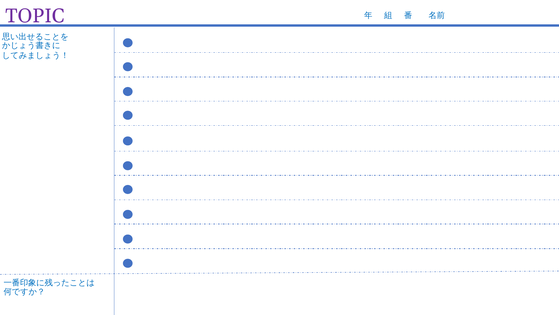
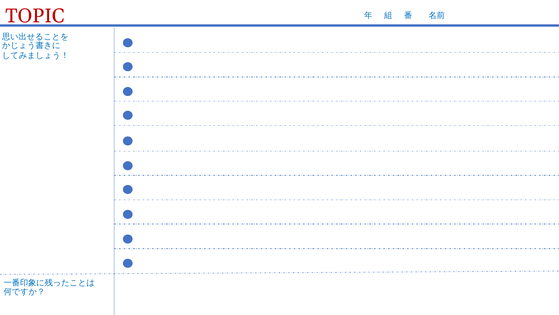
TOPIC colour: purple -> red (35, 16)
